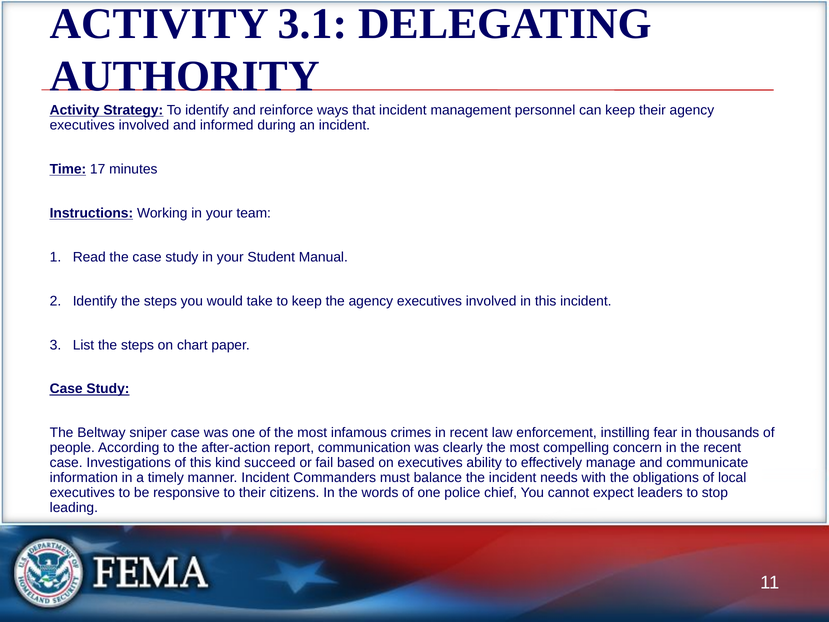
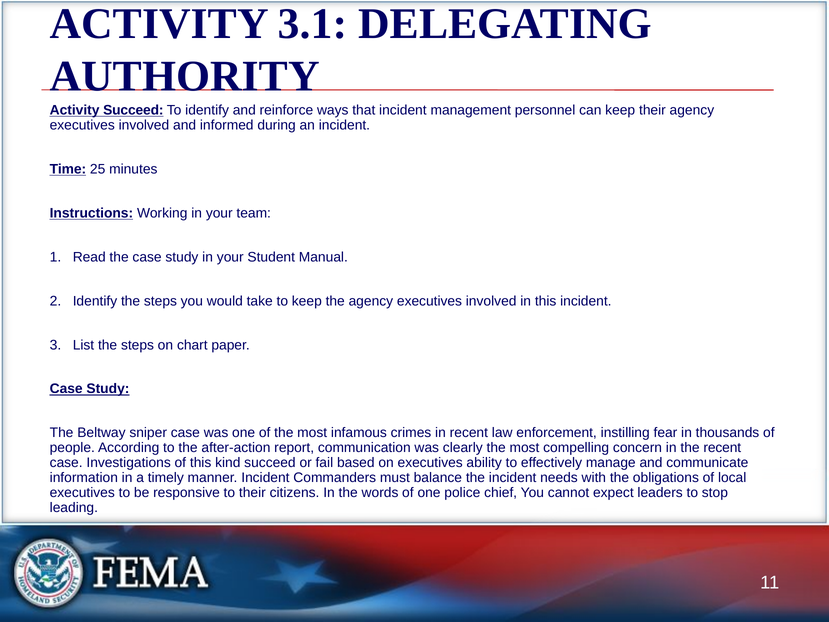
Activity Strategy: Strategy -> Succeed (133, 110)
17: 17 -> 25 (98, 169)
